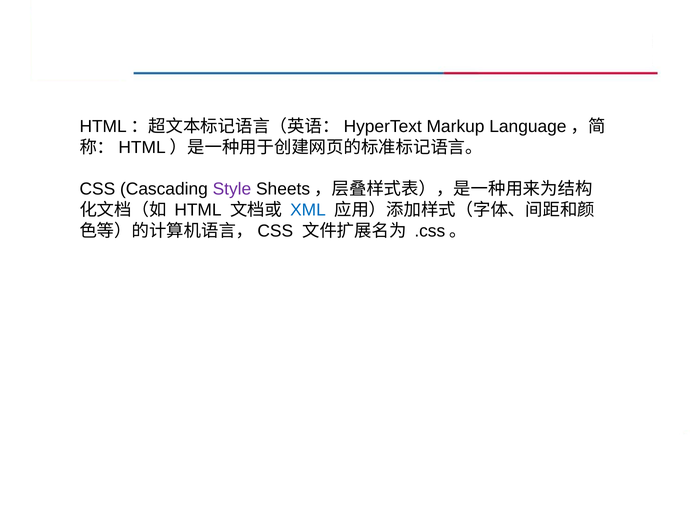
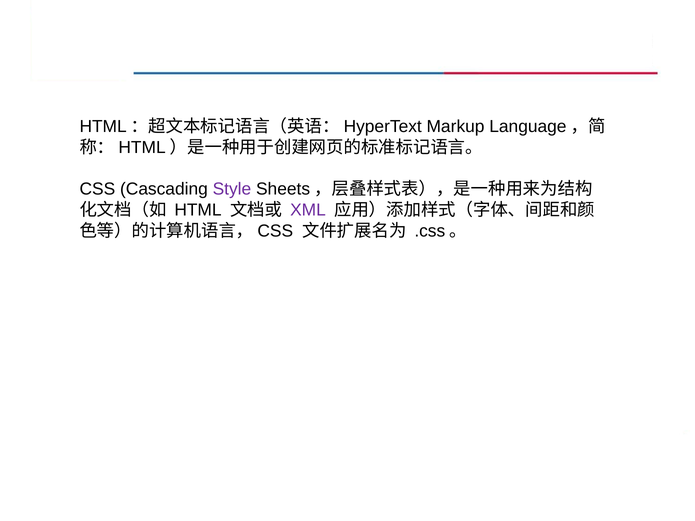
XML colour: blue -> purple (308, 210)
